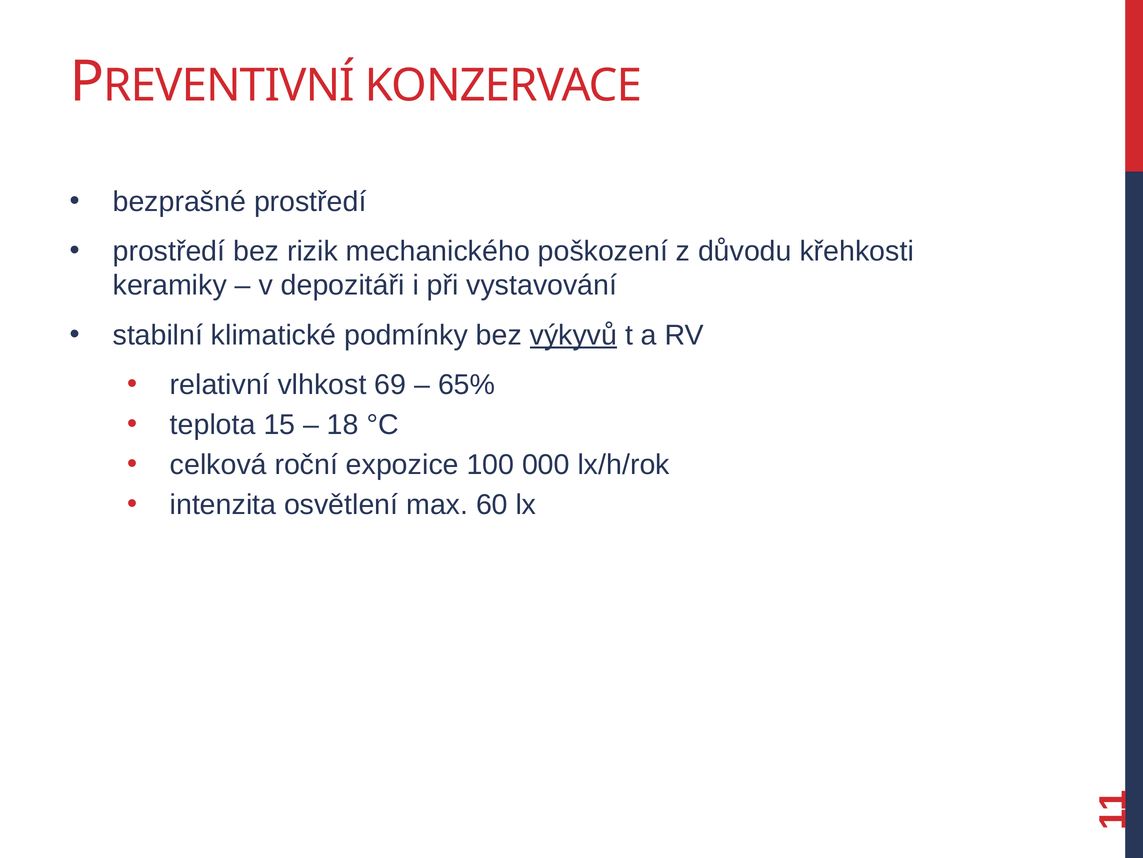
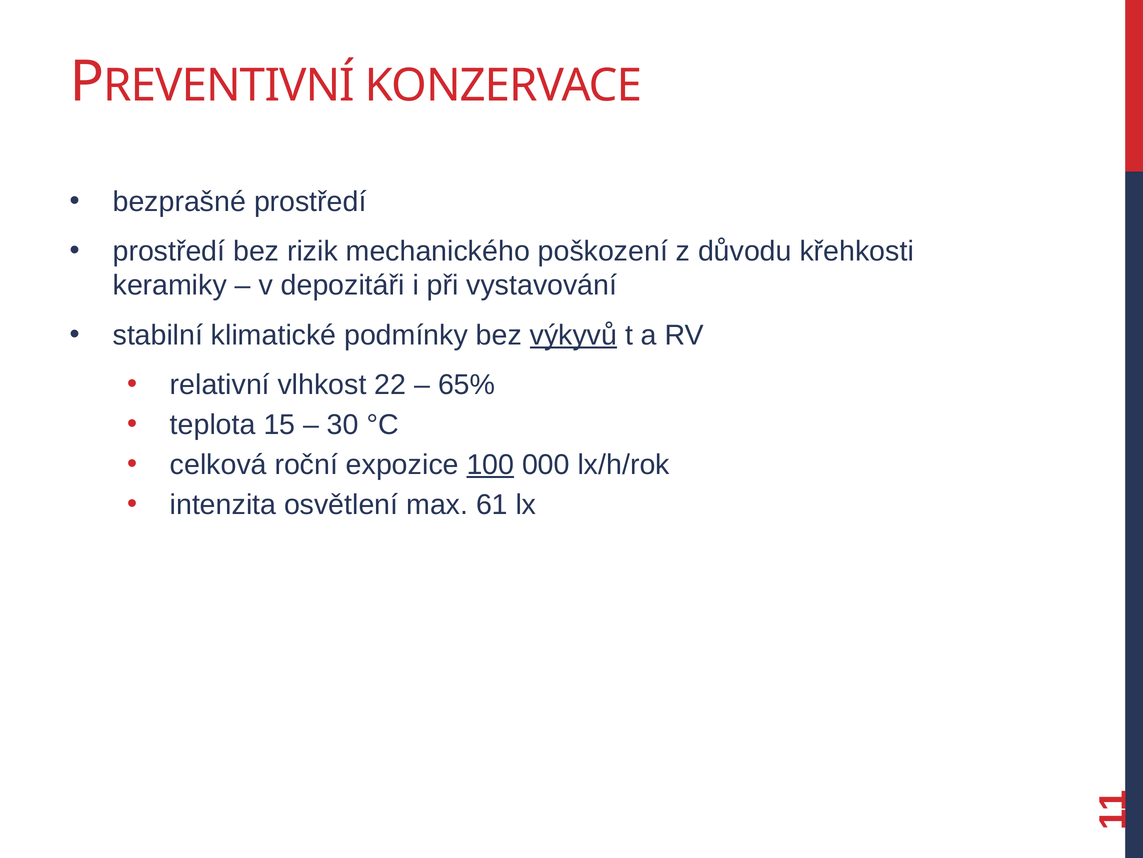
69: 69 -> 22 (390, 384)
18: 18 -> 30 (343, 424)
100 underline: none -> present (490, 464)
60: 60 -> 61 (492, 504)
